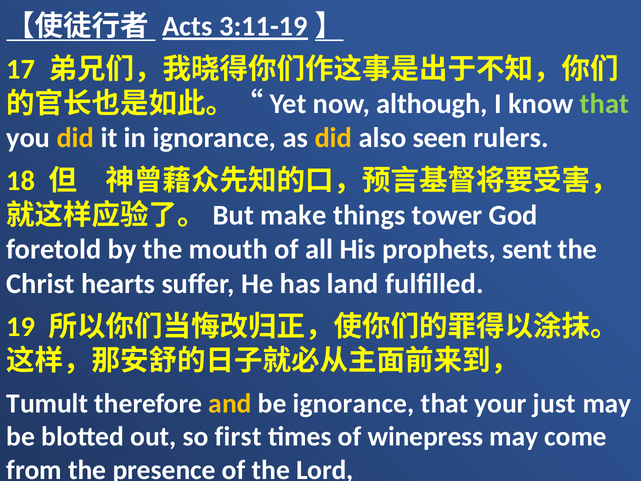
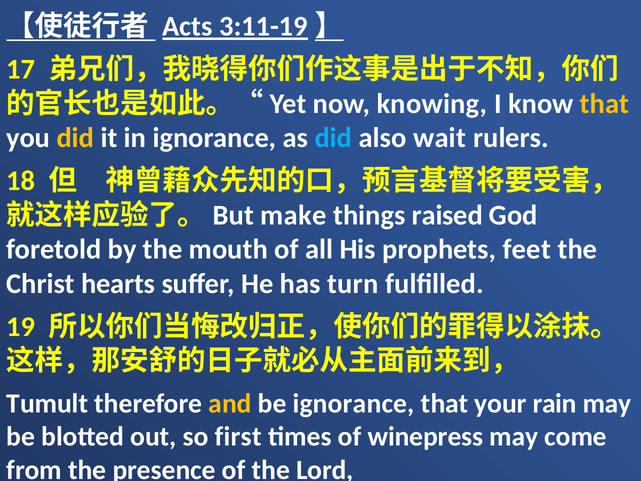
although: although -> knowing (432, 104)
that colour: light green -> yellow (604, 104)
did colour: yellow -> light blue (333, 138)
seen: seen -> wait (440, 138)
tower: tower -> raised (447, 215)
sent: sent -> feet (527, 249)
land: land -> turn (353, 284)
just: just -> rain (555, 403)
